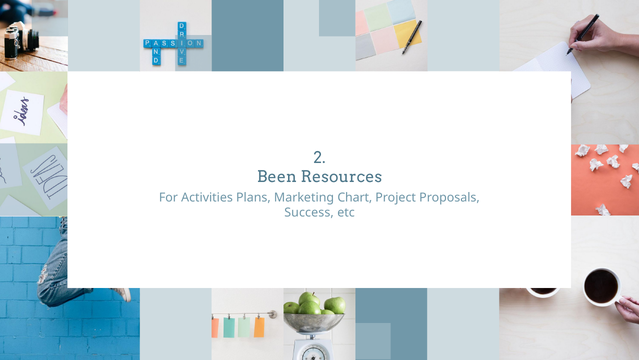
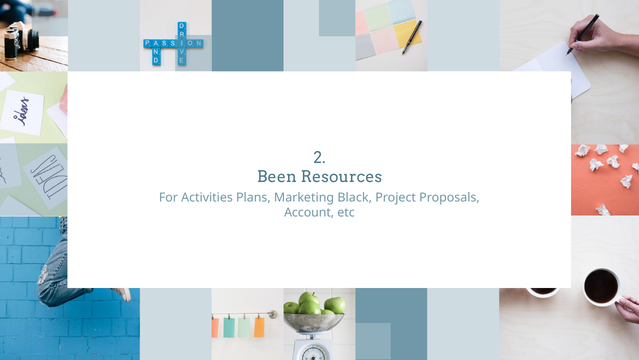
Chart: Chart -> Black (355, 197)
Success: Success -> Account (309, 212)
